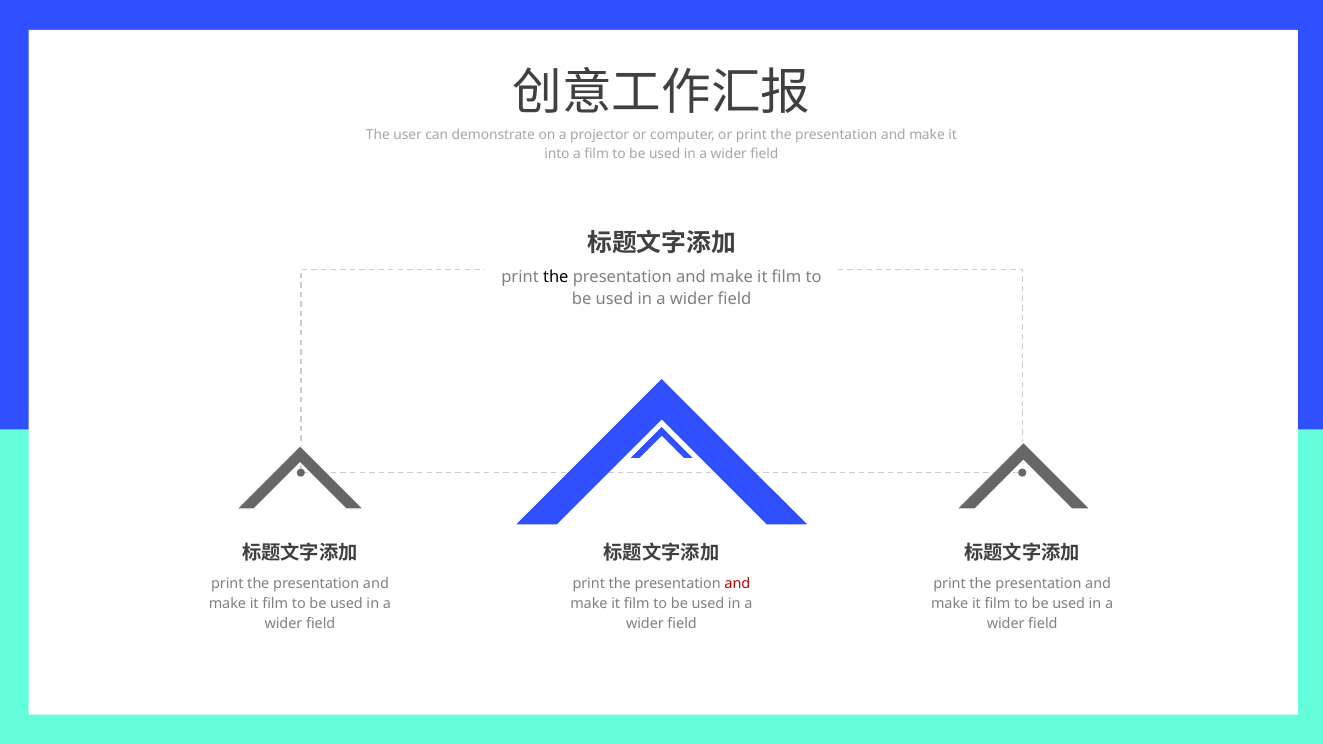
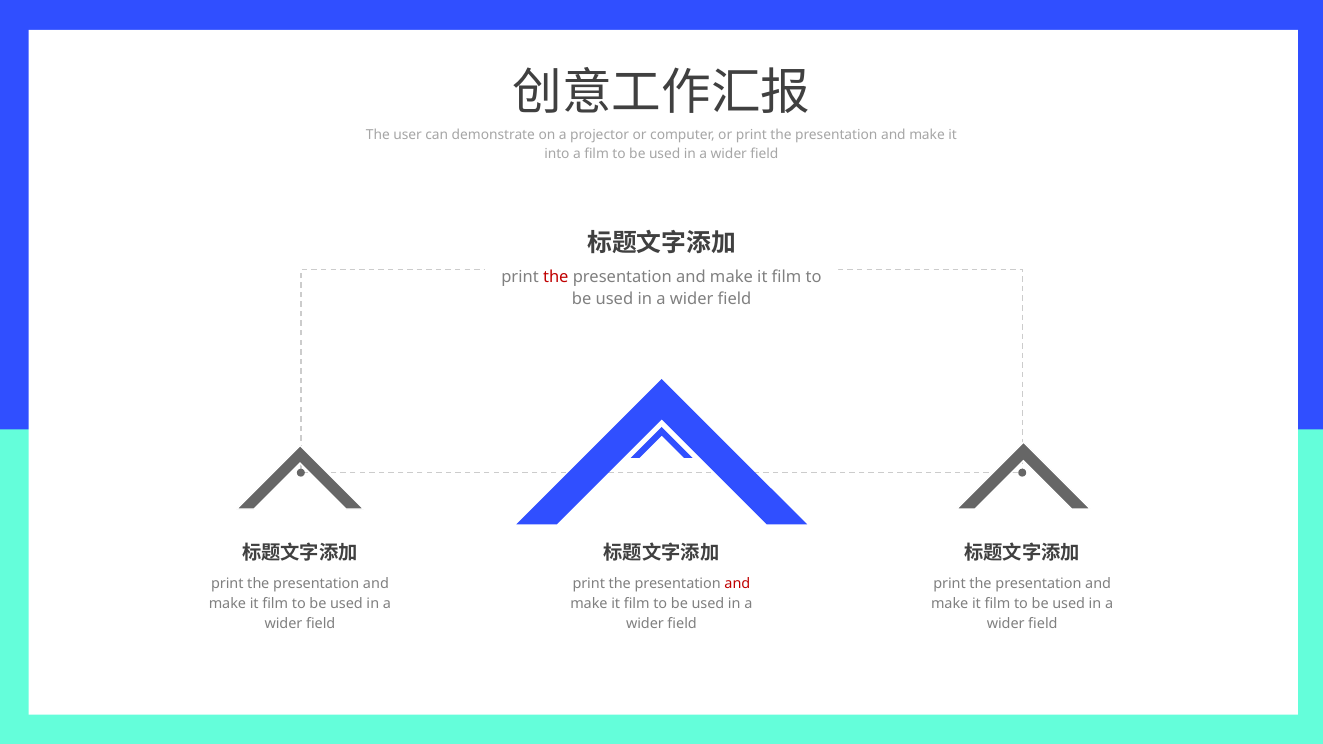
the colour: black -> red (556, 277)
